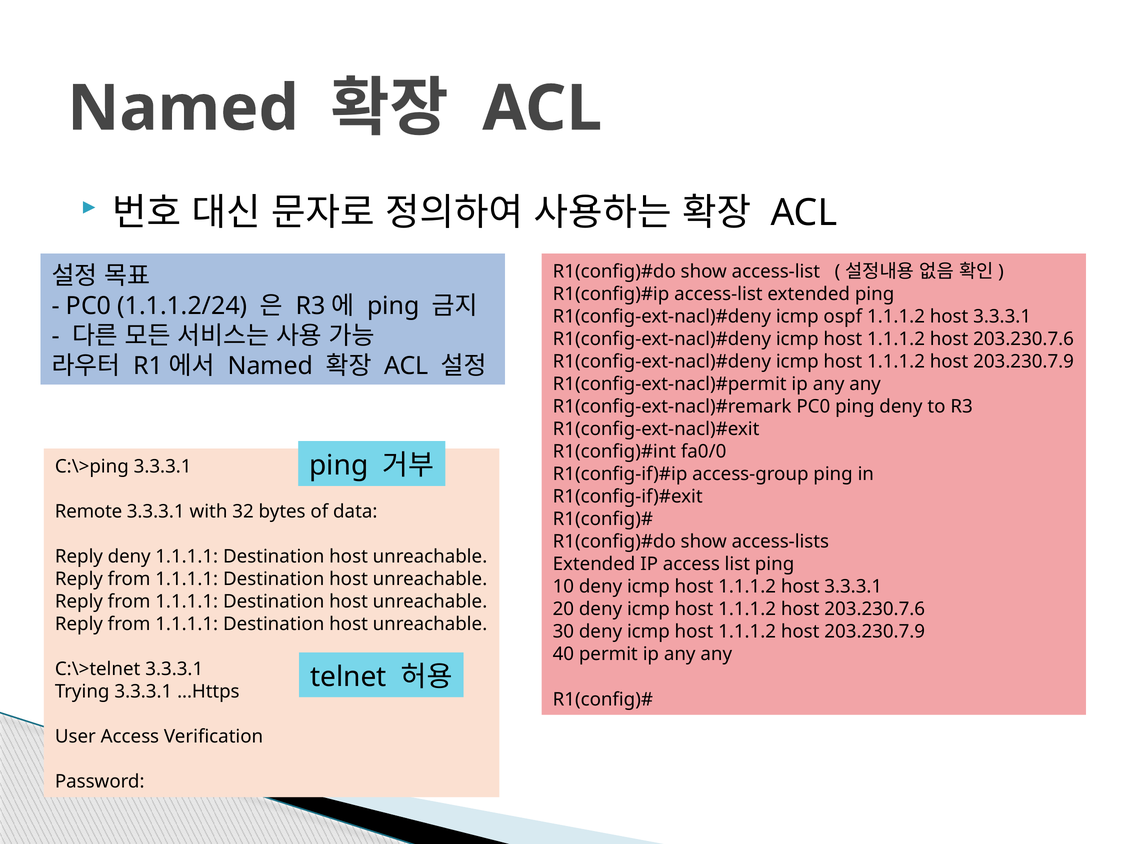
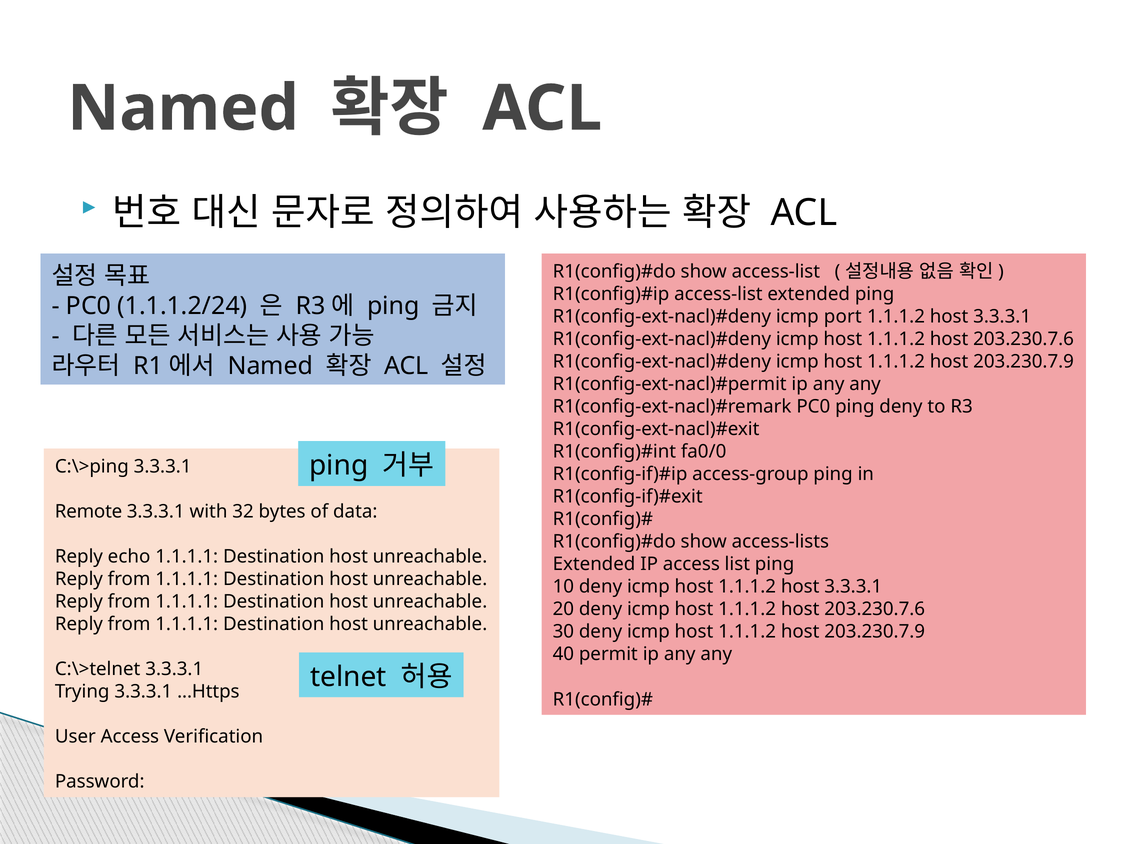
ospf: ospf -> port (843, 317)
Reply deny: deny -> echo (129, 556)
